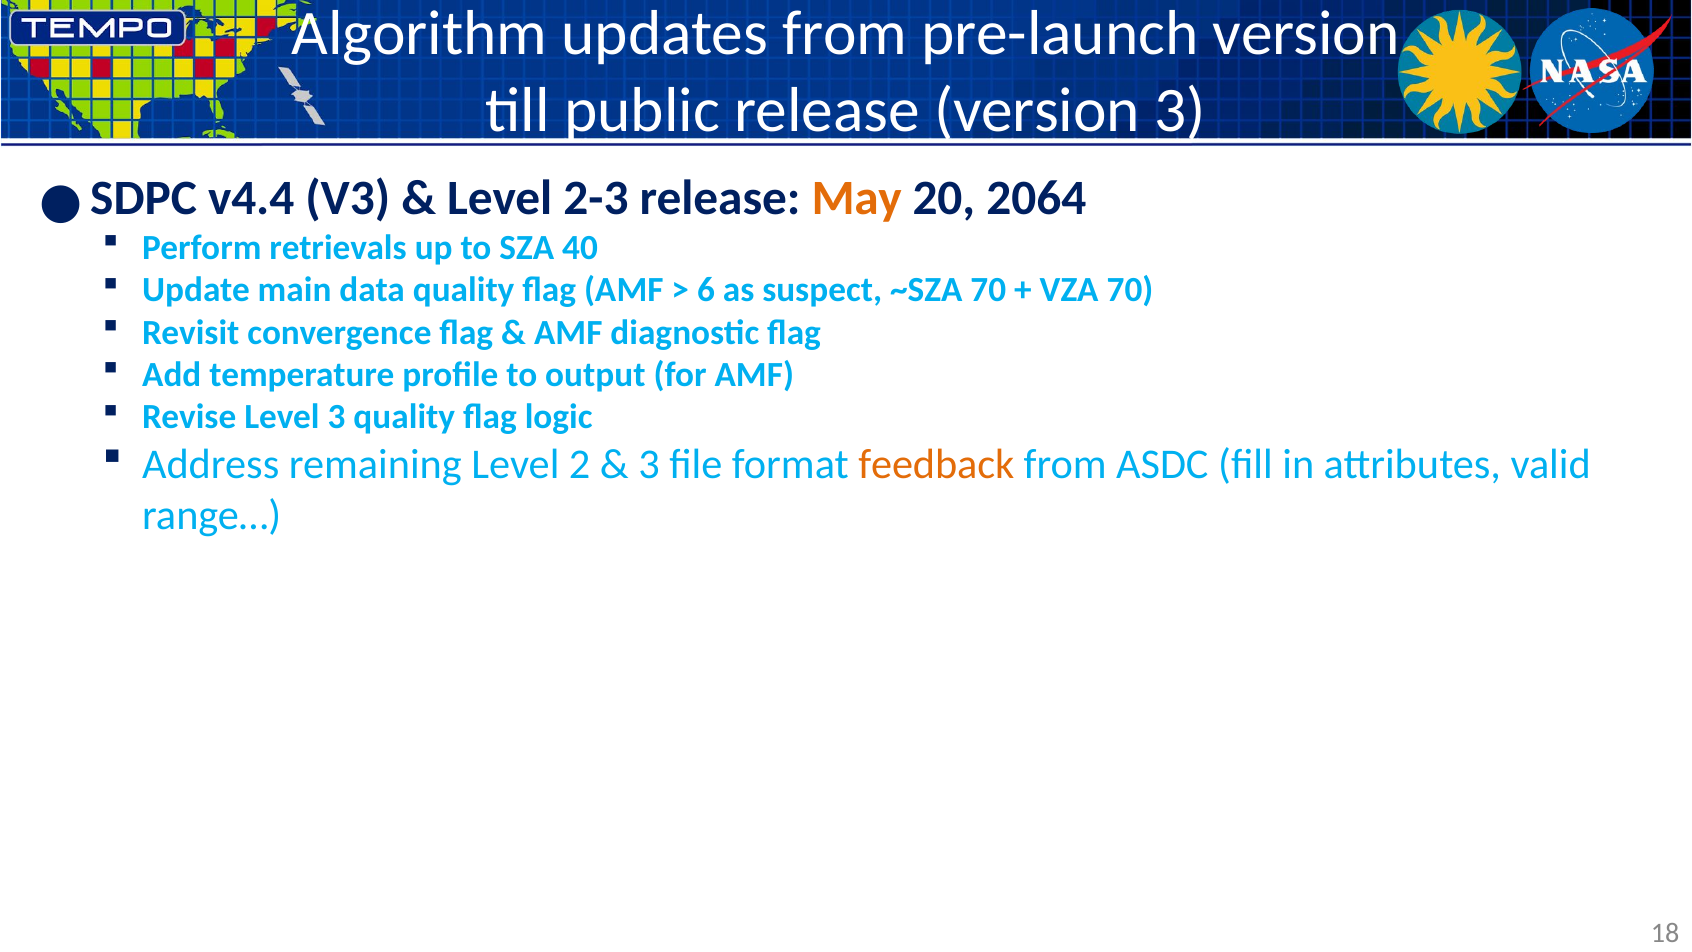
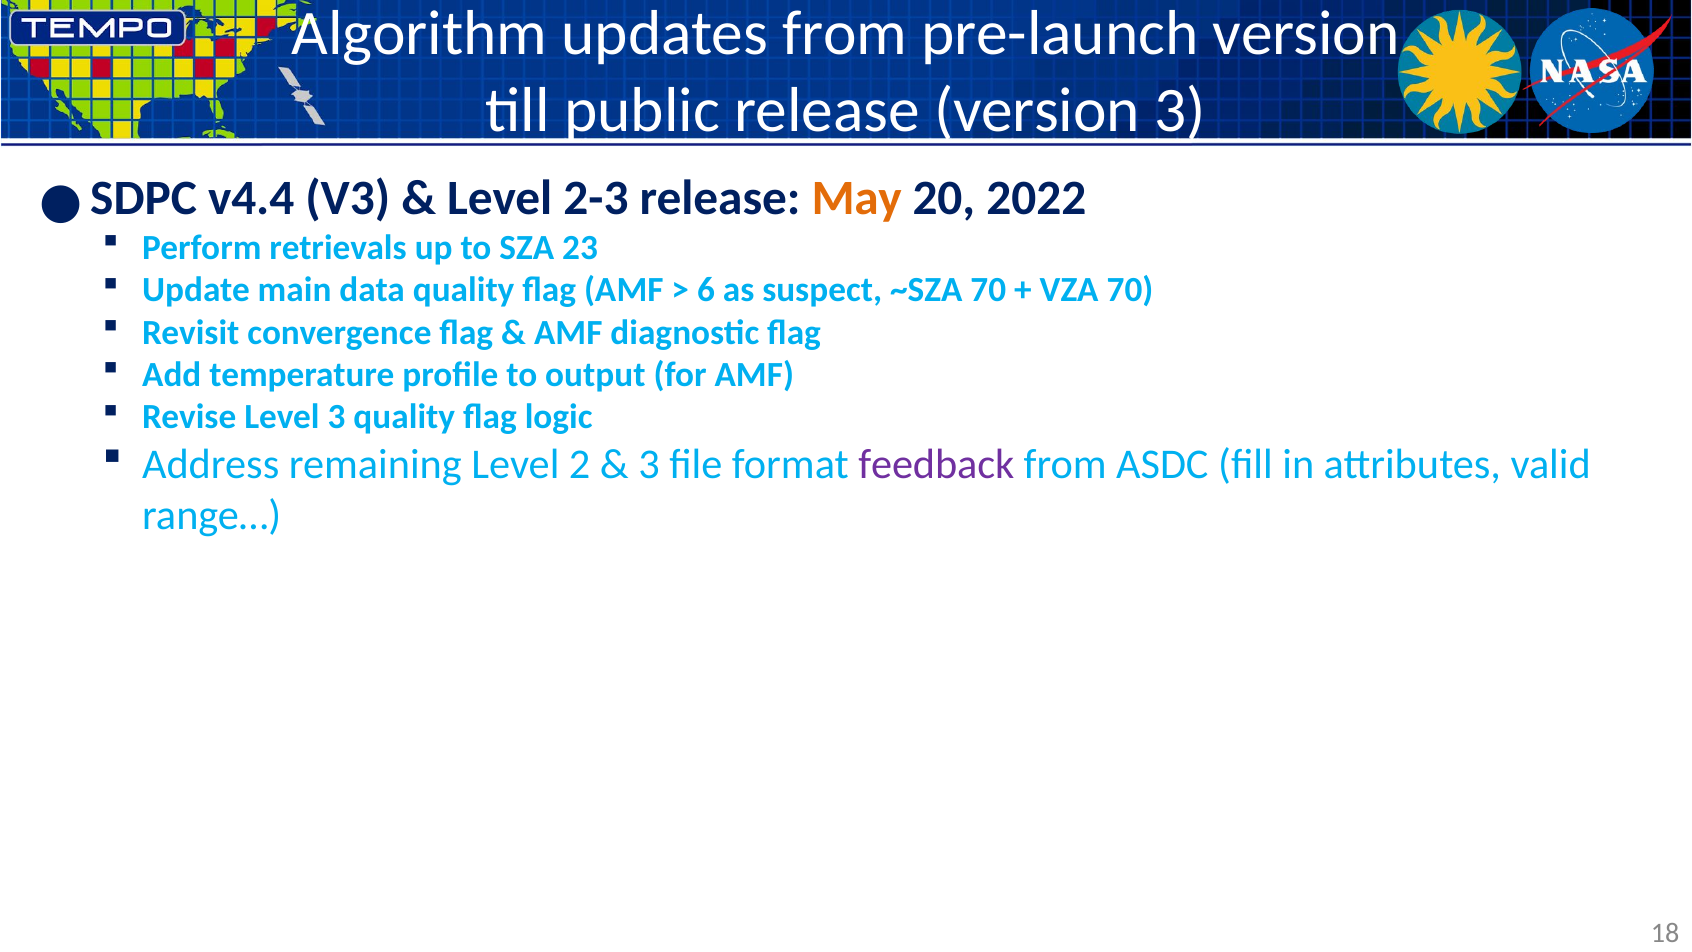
2064: 2064 -> 2022 (1036, 198)
40: 40 -> 23 (580, 248)
feedback colour: orange -> purple (936, 464)
